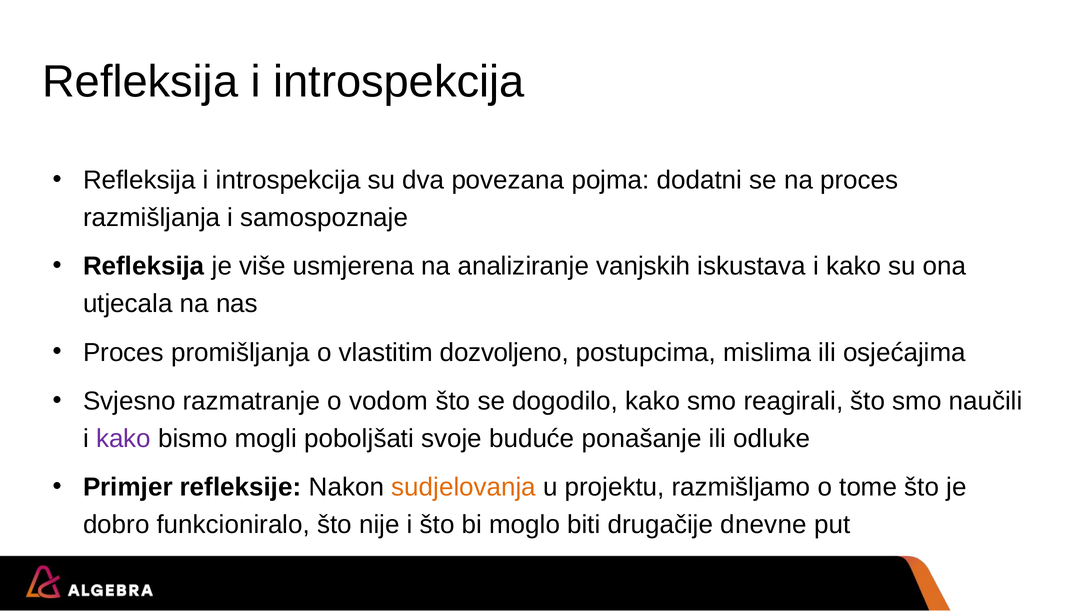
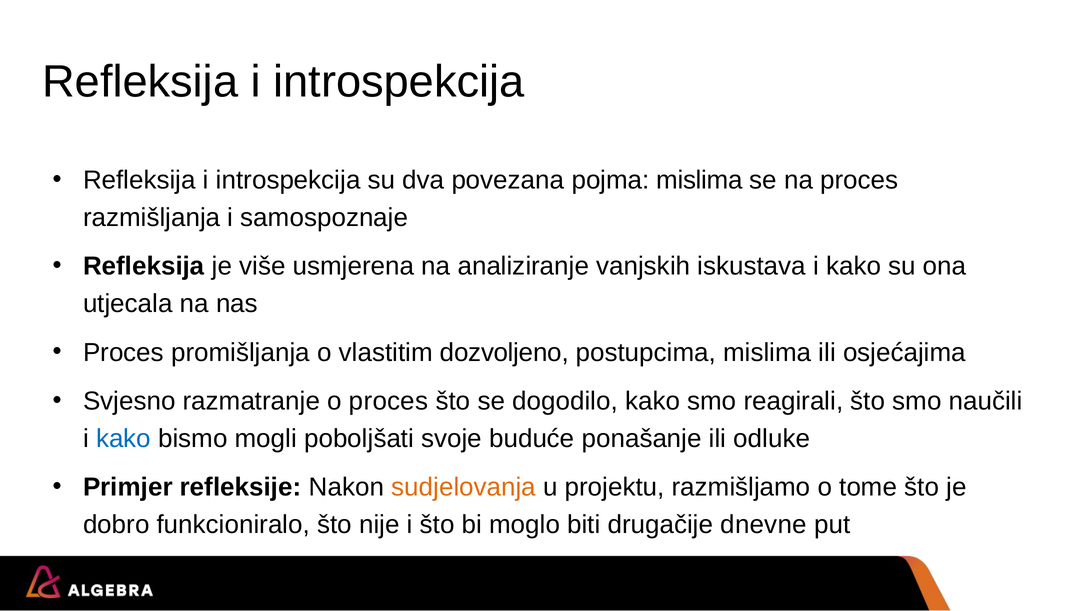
pojma dodatni: dodatni -> mislima (700, 180)
o vodom: vodom -> proces (389, 401)
kako colour: purple -> blue (124, 439)
